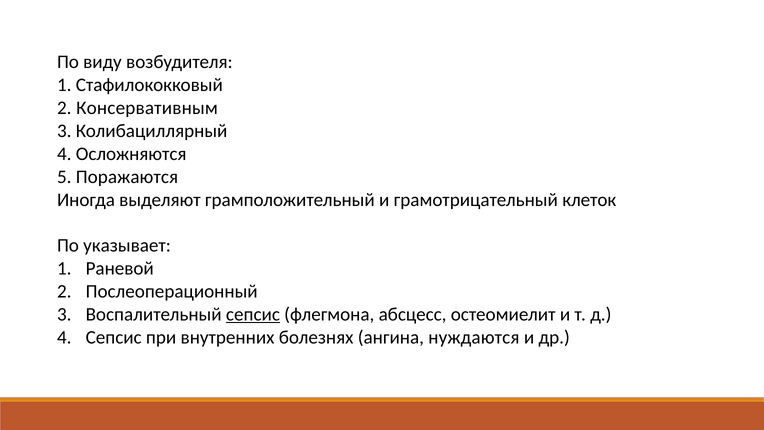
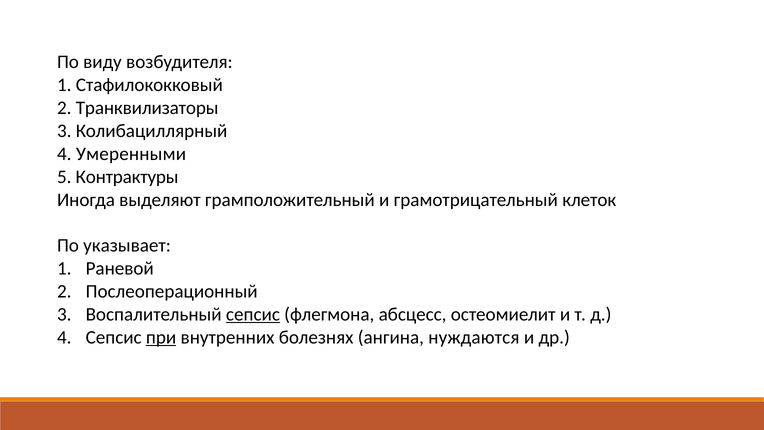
Консервативным: Консервативным -> Транквилизаторы (147, 108)
Осложняются: Осложняются -> Умеренными (131, 154)
Поражаются: Поражаются -> Контрактуры (127, 177)
при underline: none -> present (161, 337)
